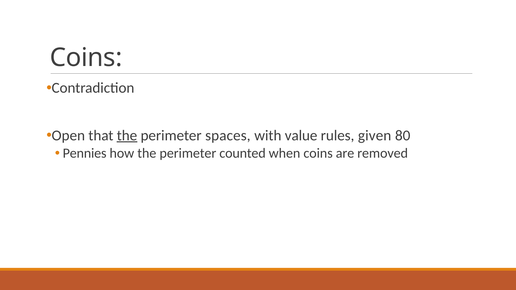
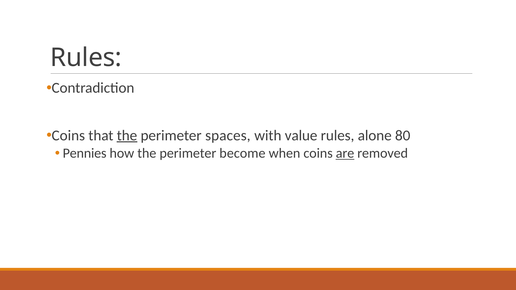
Coins: Coins -> Rules (86, 58)
Open: Open -> Coins (68, 136)
given: given -> alone (375, 136)
counted: counted -> become (242, 153)
are underline: none -> present (345, 153)
